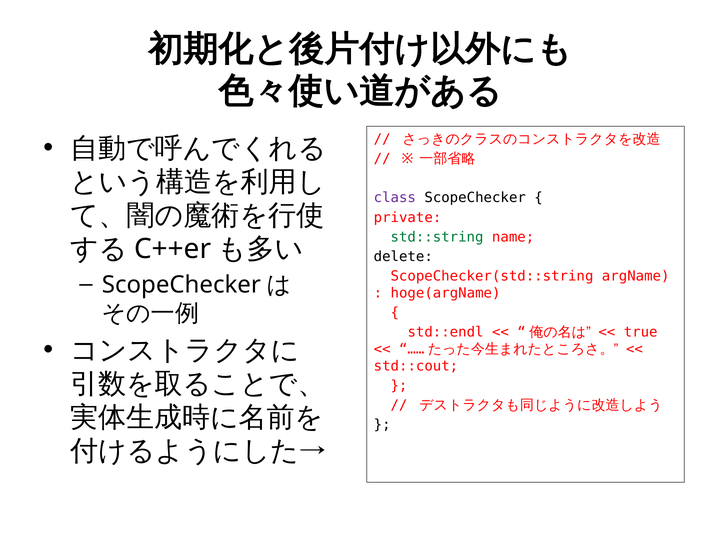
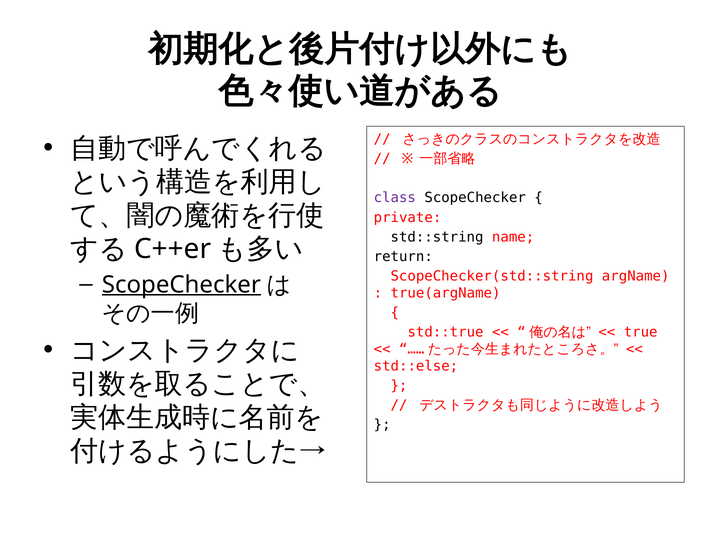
std::string colour: green -> black (437, 237)
delete: delete -> return (403, 257)
ScopeChecker underline: none -> present (181, 285)
hoge(argName: hoge(argName -> true(argName (446, 294)
std::endl: std::endl -> std::true (446, 333)
std::cout: std::cout -> std::else (416, 366)
